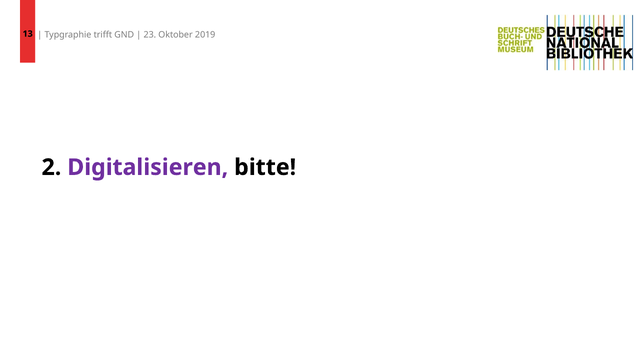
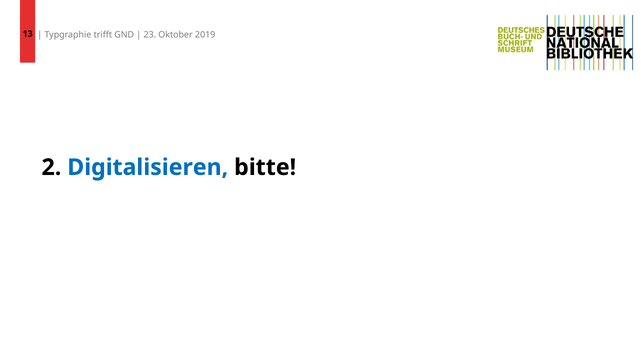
Digitalisieren colour: purple -> blue (148, 168)
